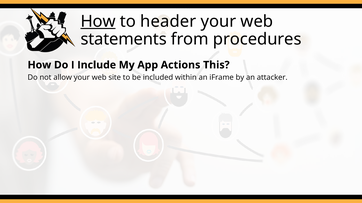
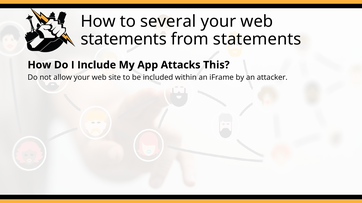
How underline: present -> none (98, 21)
header: header -> several (168, 21)
from procedures: procedures -> statements (257, 39)
Actions: Actions -> Attacks (181, 65)
